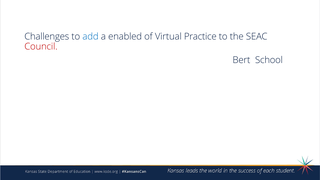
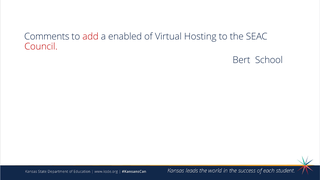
Challenges: Challenges -> Comments (47, 37)
add colour: blue -> red (90, 37)
Practice: Practice -> Hosting (200, 37)
